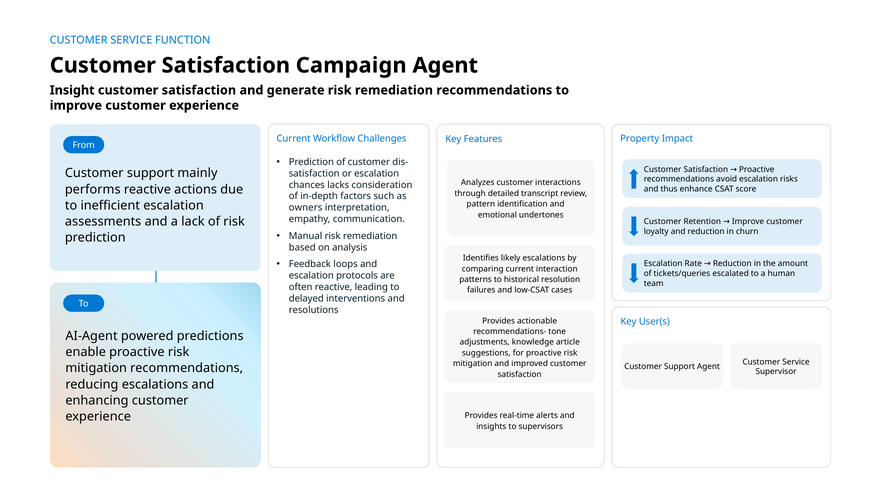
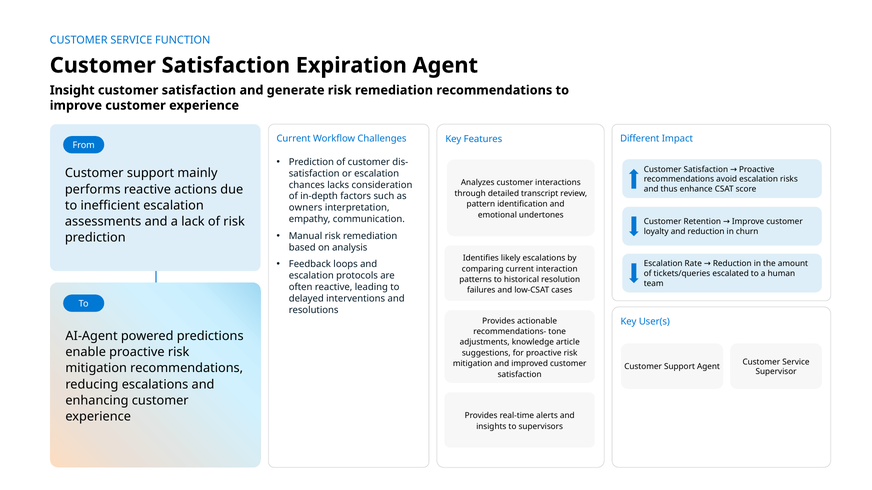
Campaign: Campaign -> Expiration (351, 65)
Property: Property -> Different (640, 139)
